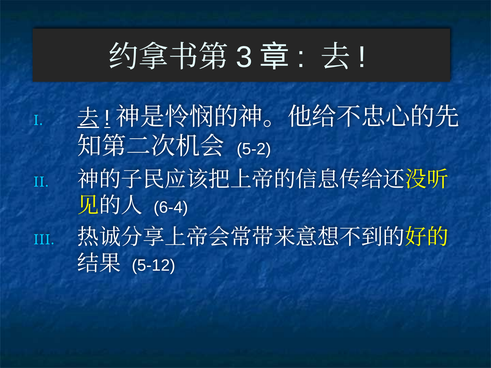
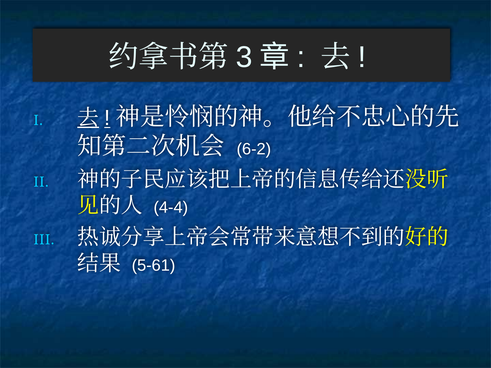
5-2: 5-2 -> 6-2 (254, 149)
6-4: 6-4 -> 4-4 (171, 208)
5-12: 5-12 -> 5-61 (153, 265)
